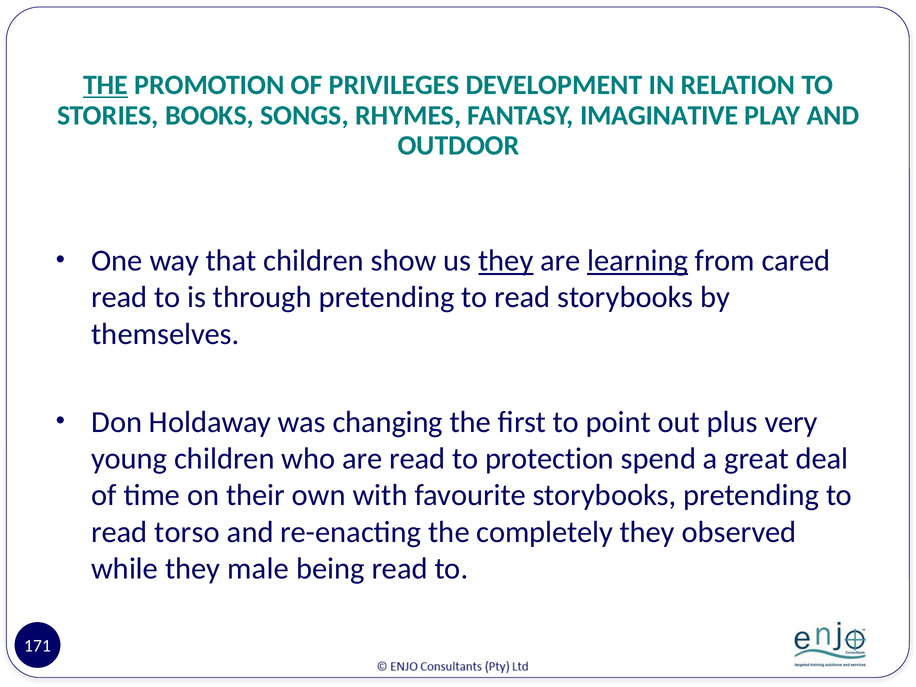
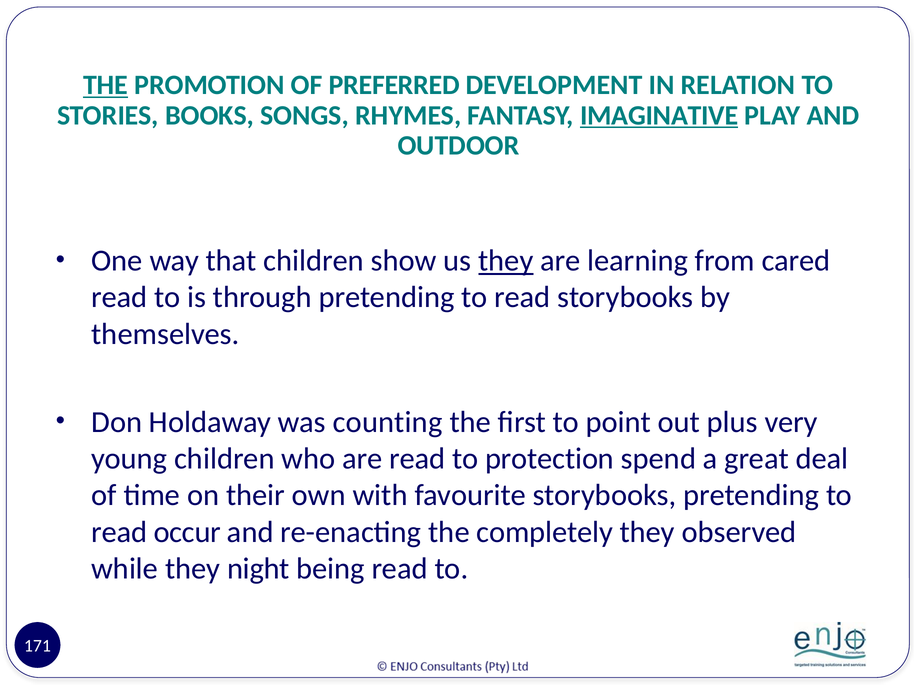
PRIVILEGES: PRIVILEGES -> PREFERRED (394, 85)
IMAGINATIVE underline: none -> present (659, 115)
learning underline: present -> none (638, 261)
changing: changing -> counting (388, 422)
torso: torso -> occur (187, 532)
male: male -> night (258, 569)
